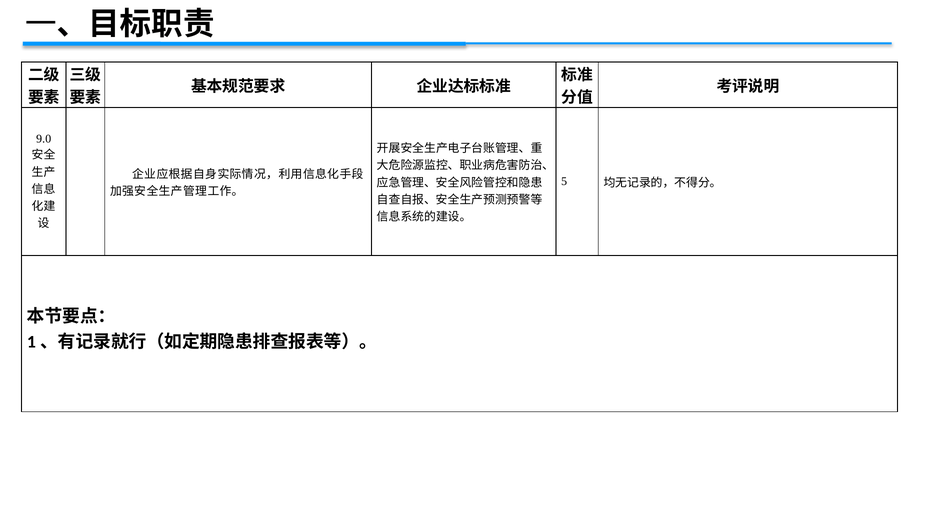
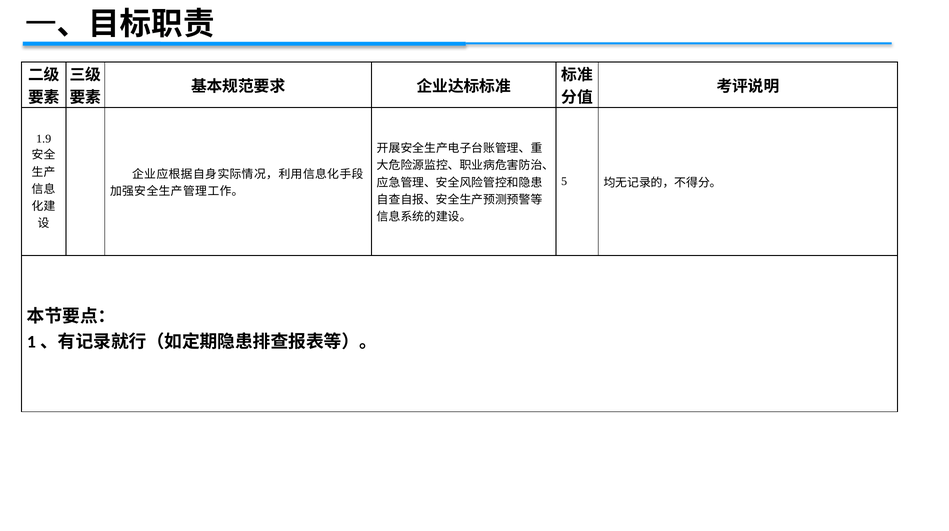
9.0: 9.0 -> 1.9 (44, 139)
